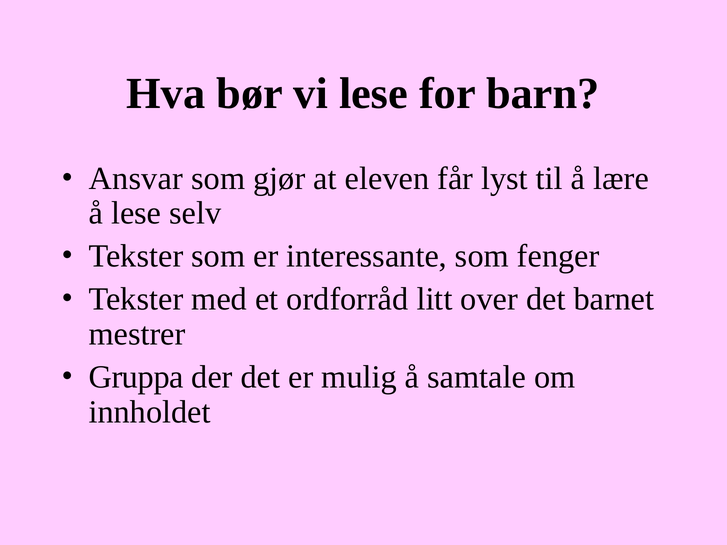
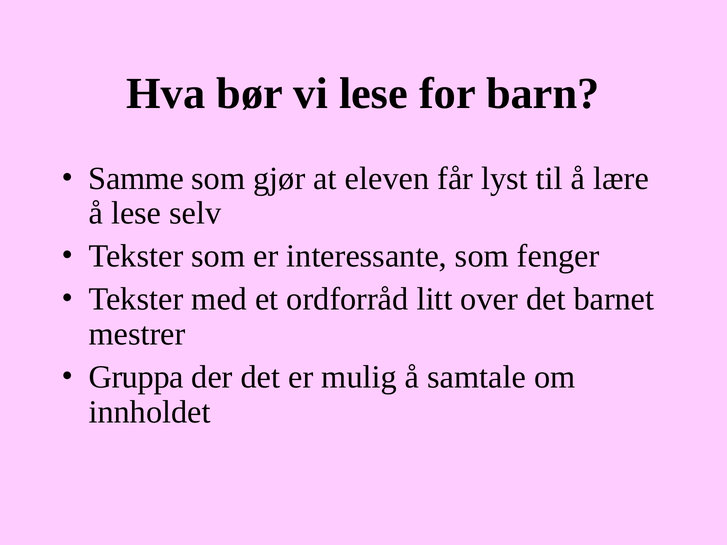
Ansvar: Ansvar -> Samme (136, 178)
